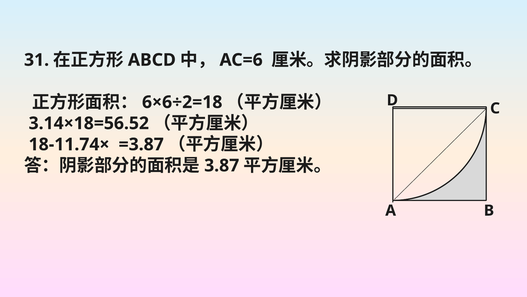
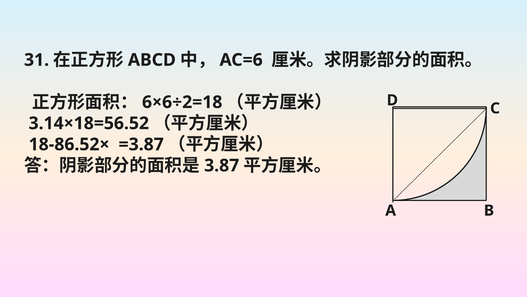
18-11.74×: 18-11.74× -> 18-86.52× (69, 144)
